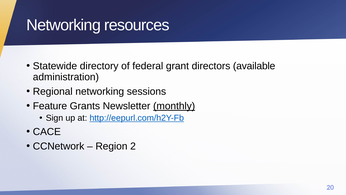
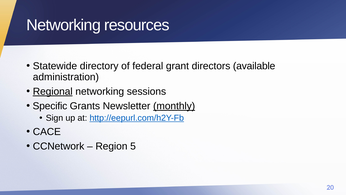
Regional underline: none -> present (53, 91)
Feature: Feature -> Specific (50, 106)
2: 2 -> 5 (133, 146)
